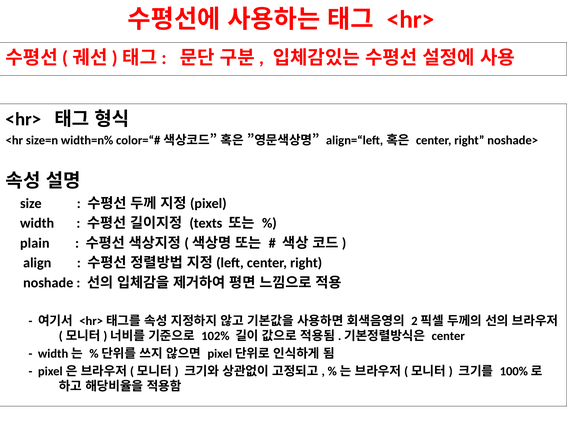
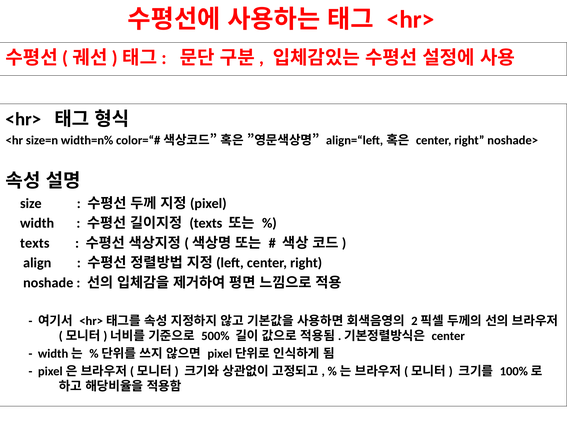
plain: plain -> texts (35, 243)
102%: 102% -> 500% (215, 336)
